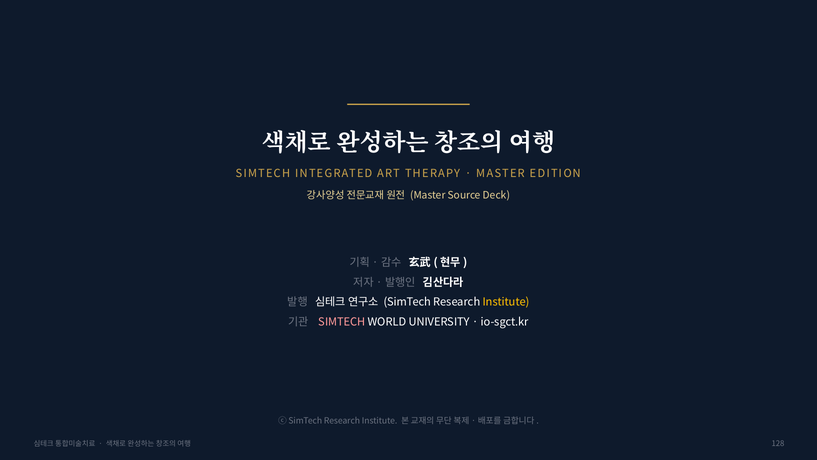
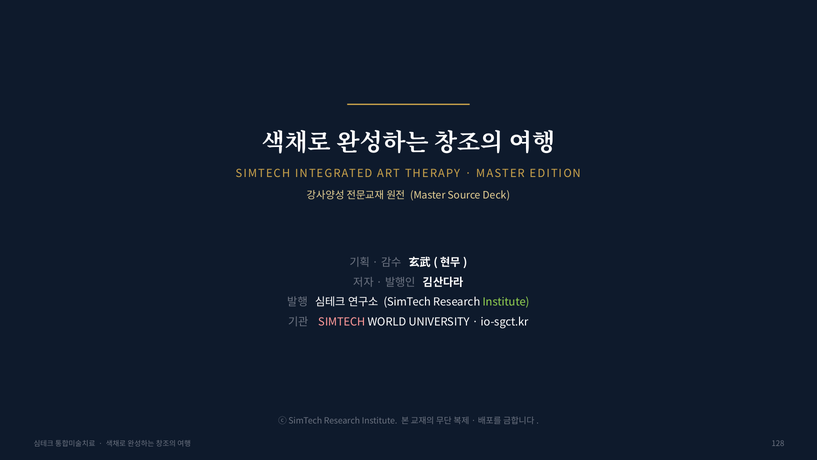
Institute colour: yellow -> light green (506, 302)
